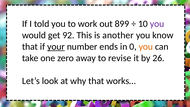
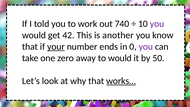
899: 899 -> 740 (122, 24)
92: 92 -> 42 (68, 35)
you colour: orange -> purple (146, 47)
to revise: revise -> would (120, 58)
26: 26 -> 50 (158, 58)
works… underline: none -> present (121, 81)
